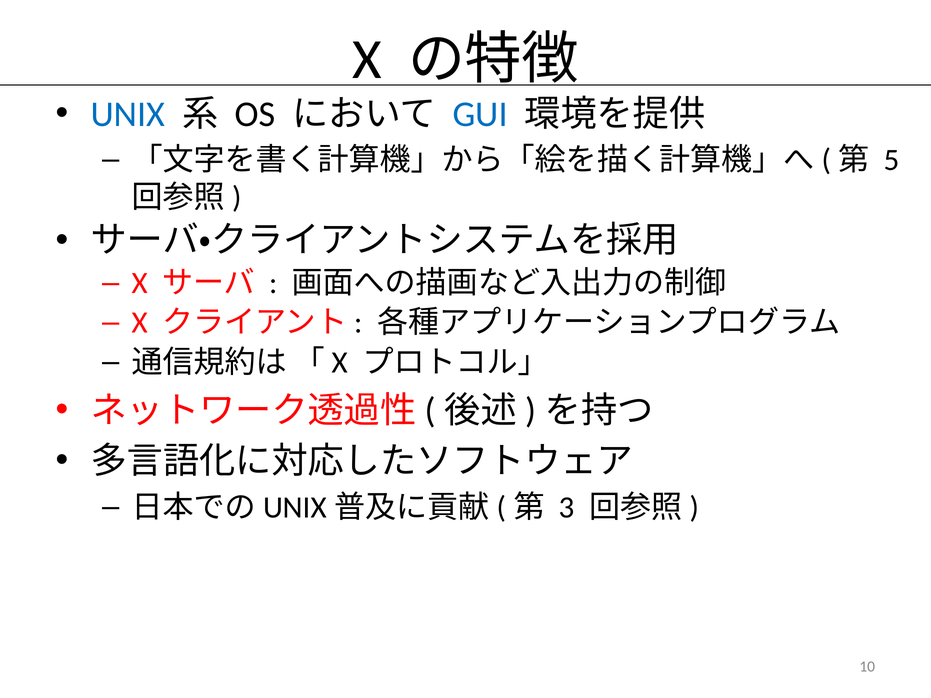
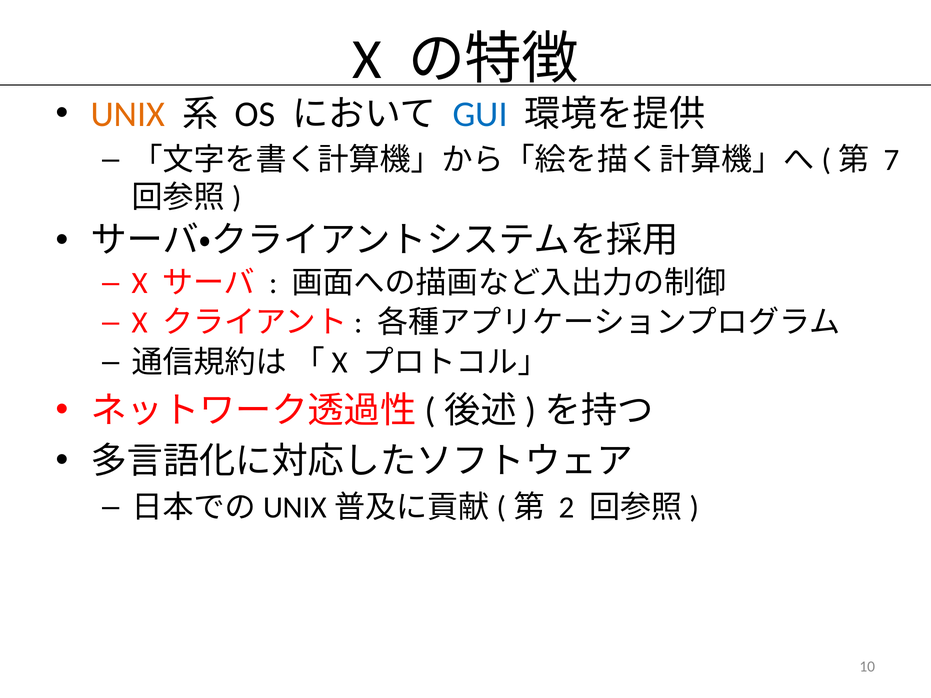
UNIX colour: blue -> orange (128, 114)
5: 5 -> 7 (892, 160)
3: 3 -> 2 (567, 508)
